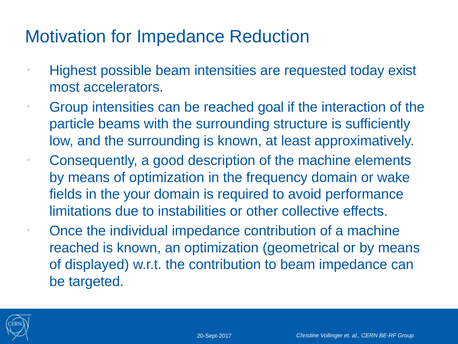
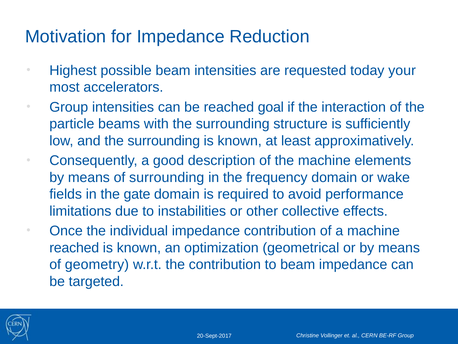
exist: exist -> your (402, 70)
of optimization: optimization -> surrounding (167, 177)
your: your -> gate (137, 194)
displayed: displayed -> geometry (97, 264)
